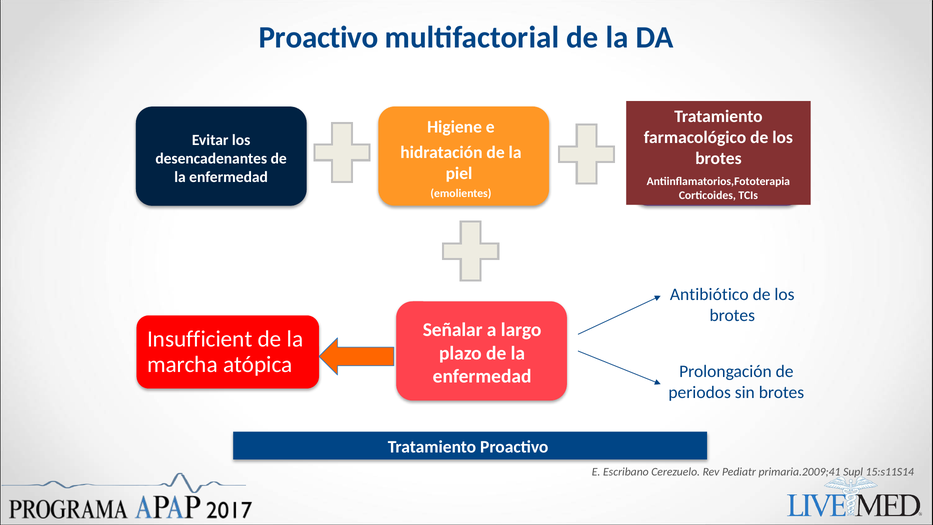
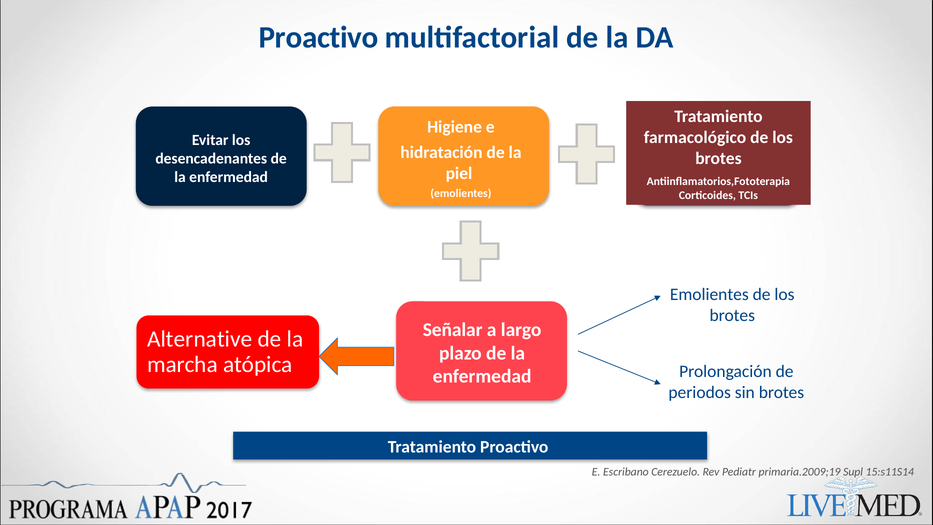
Antibiótico: Antibiótico -> Emolientes (709, 294)
Insufficient: Insufficient -> Alternative (200, 339)
primaria.2009;41: primaria.2009;41 -> primaria.2009;19 (799, 472)
